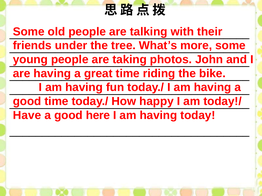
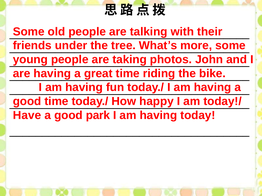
here: here -> park (98, 116)
